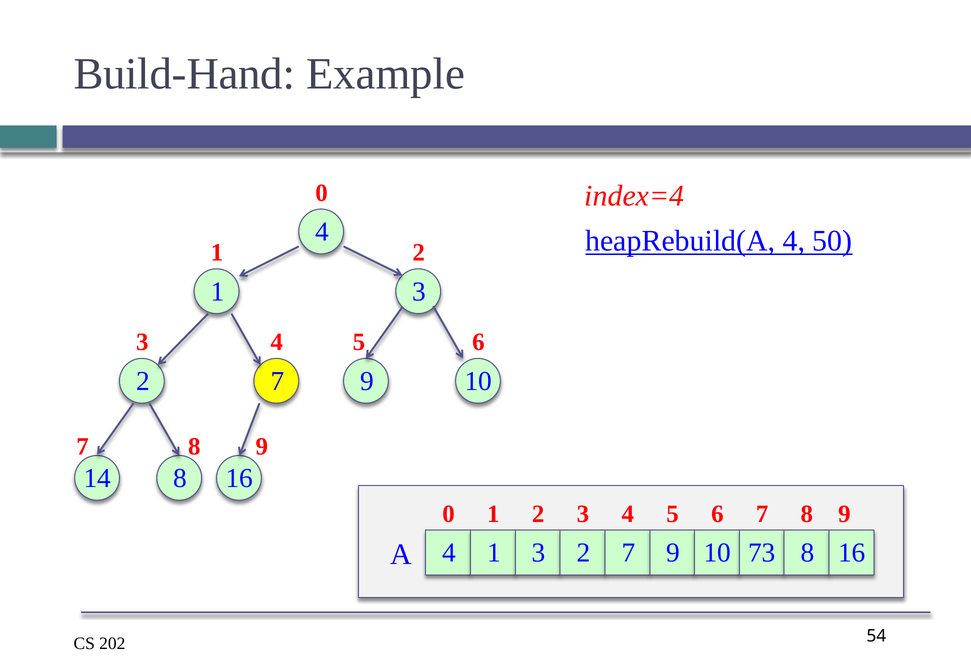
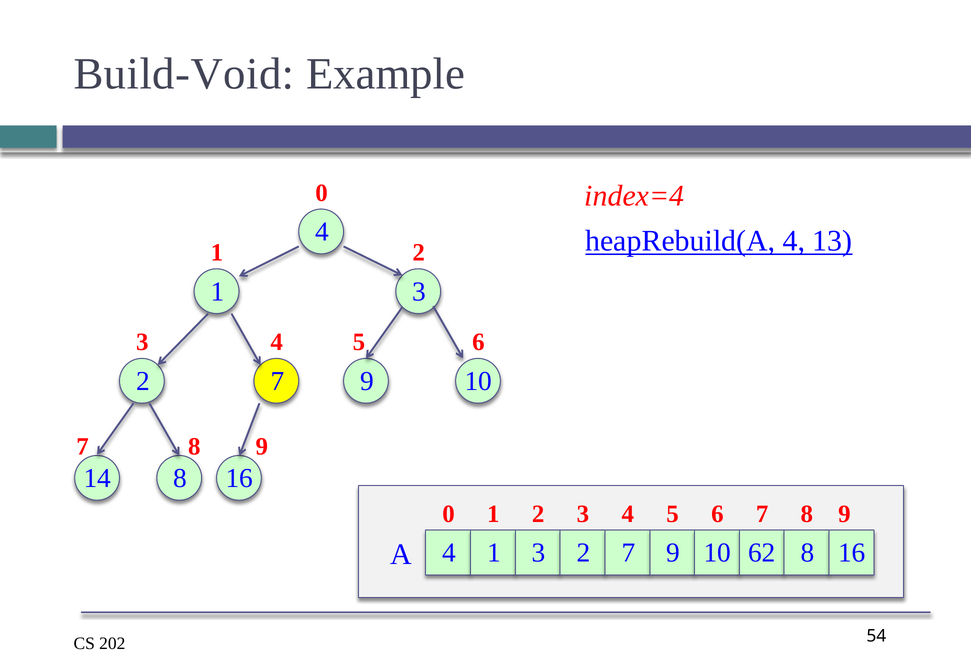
Build-Hand: Build-Hand -> Build-Void (184, 74)
50: 50 -> 13 (832, 241)
73: 73 -> 62 (762, 553)
